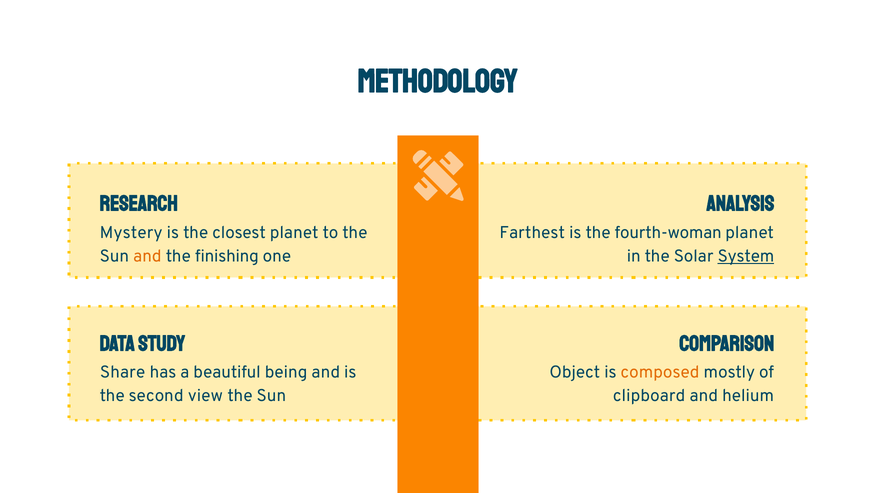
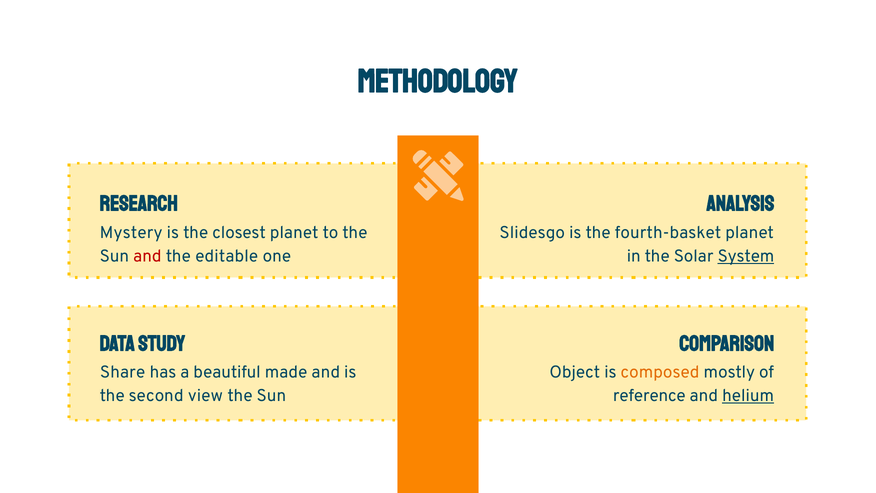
Farthest: Farthest -> Slidesgo (532, 232)
fourth-woman: fourth-woman -> fourth-basket (668, 232)
and colour: orange -> red (147, 256)
finishing: finishing -> editable (227, 256)
being: being -> made (286, 372)
clipboard: clipboard -> reference (649, 396)
helium underline: none -> present (748, 396)
